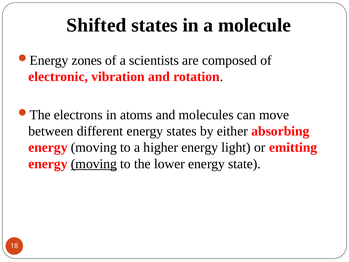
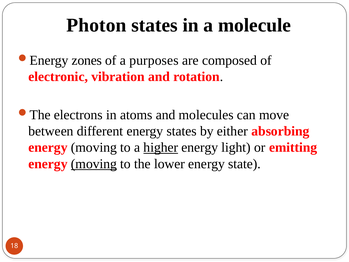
Shifted: Shifted -> Photon (96, 25)
scientists: scientists -> purposes (154, 60)
higher underline: none -> present (161, 147)
